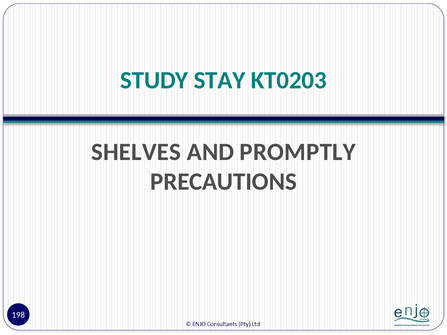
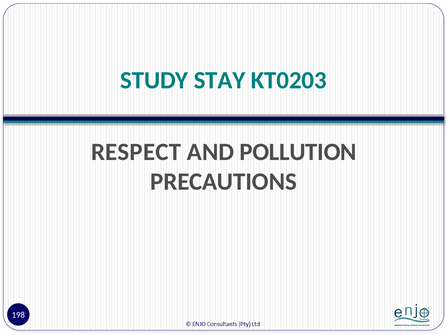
SHELVES: SHELVES -> RESPECT (136, 152)
PROMPTLY: PROMPTLY -> POLLUTION (298, 152)
